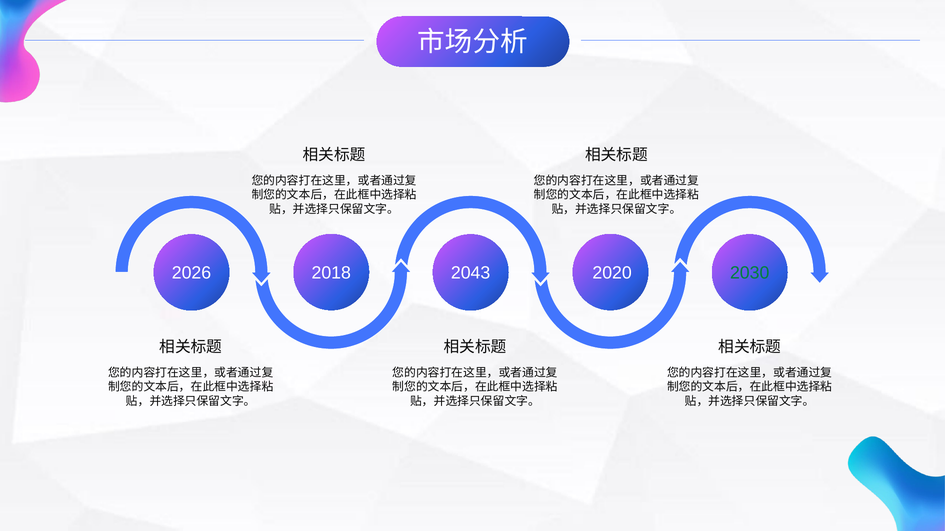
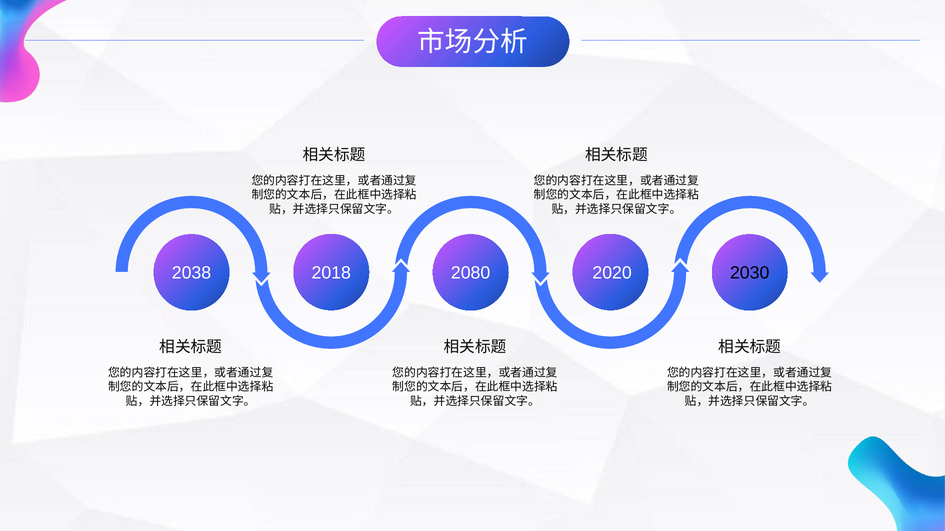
2026: 2026 -> 2038 (191, 273)
2043: 2043 -> 2080 (471, 273)
2030 colour: green -> black (750, 273)
